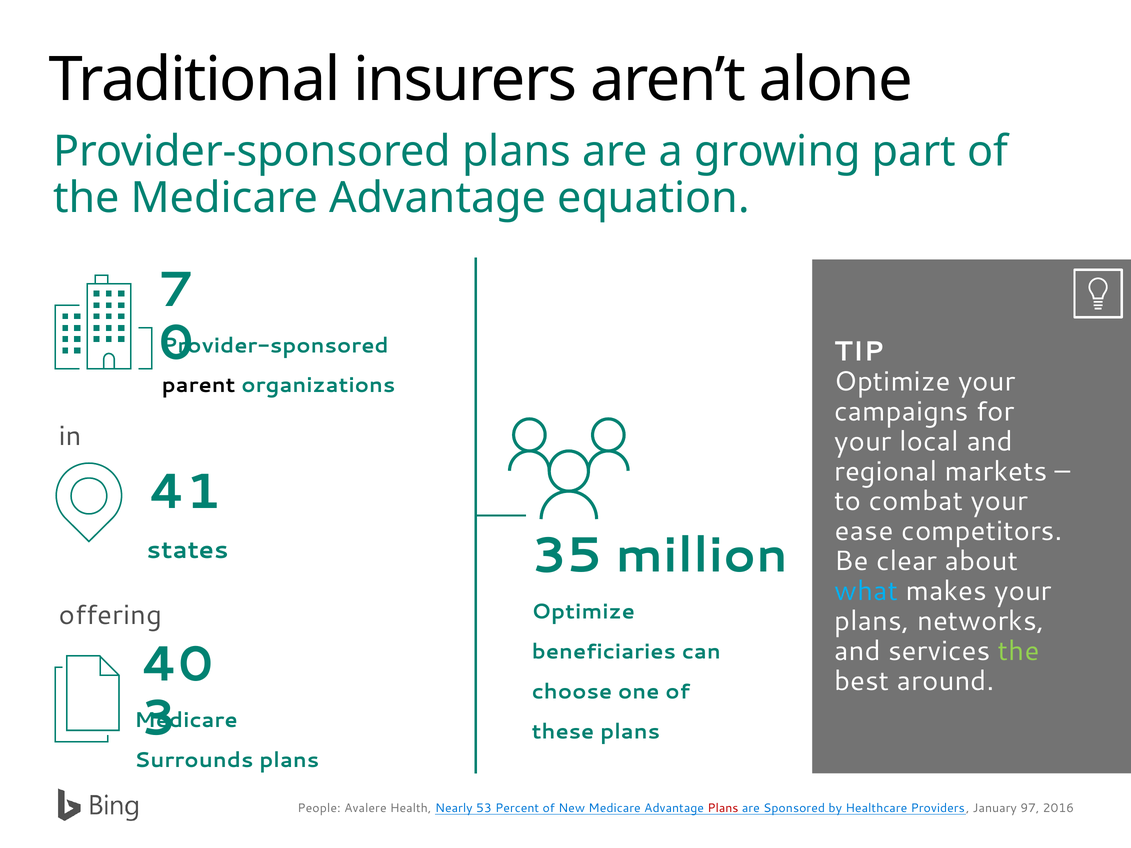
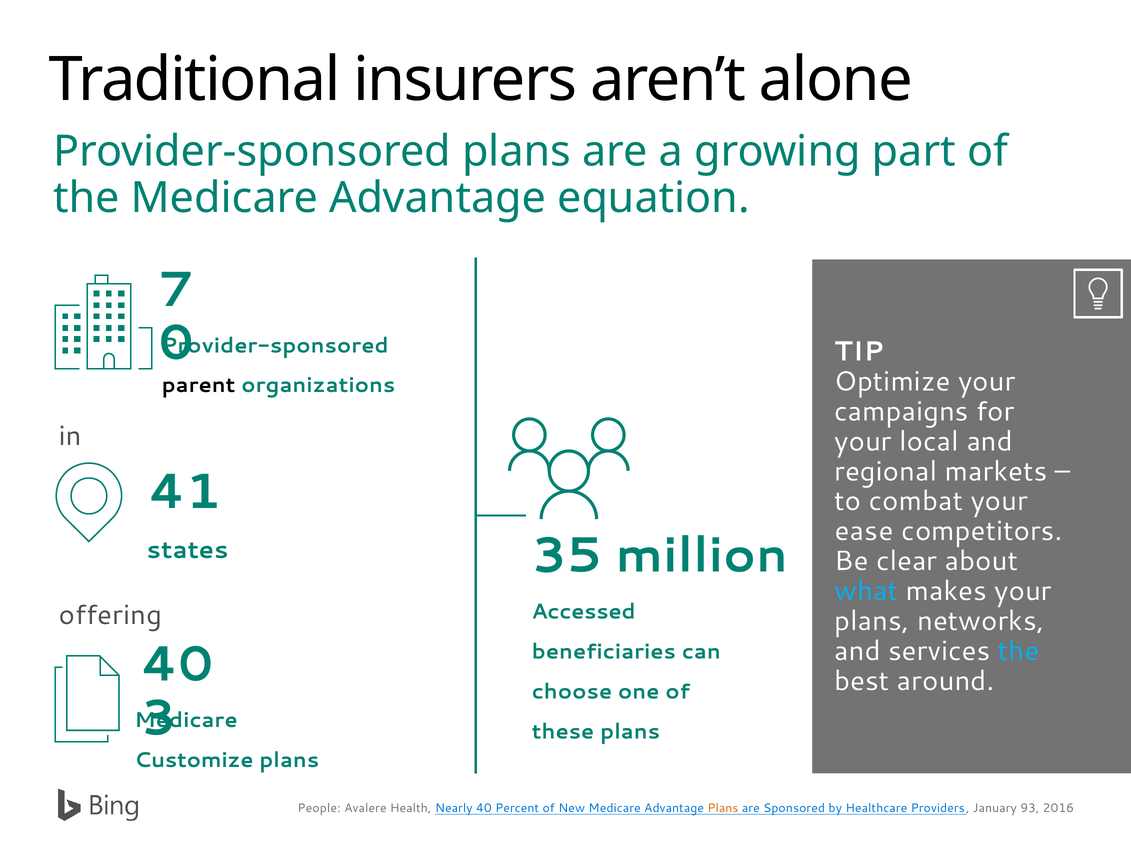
Optimize: Optimize -> Accessed (583, 612)
the colour: light green -> light blue (1019, 651)
Surrounds: Surrounds -> Customize (194, 761)
Nearly 53: 53 -> 40 (484, 808)
Plans colour: red -> orange (723, 808)
97: 97 -> 93 (1030, 808)
